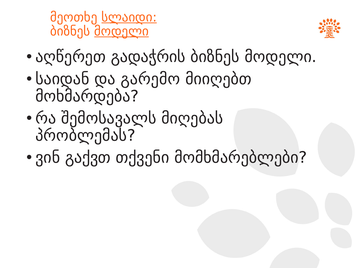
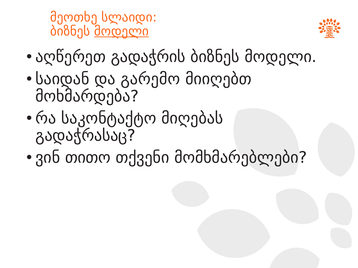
სლაიდი underline: present -> none (129, 17)
შემოსავალს: შემოსავალს -> საკონტაქტო (109, 119)
პრობლემას: პრობლემას -> გადაჭრასაც (86, 136)
გაქვთ: გაქვთ -> თითო (88, 158)
